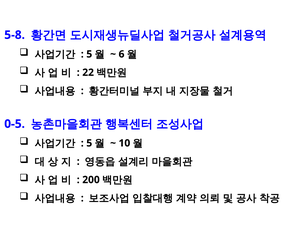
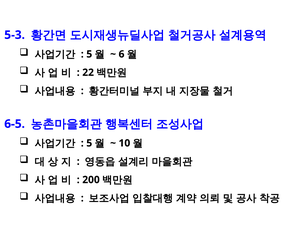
5-8: 5-8 -> 5-3 (15, 35)
0-5: 0-5 -> 6-5 (15, 124)
